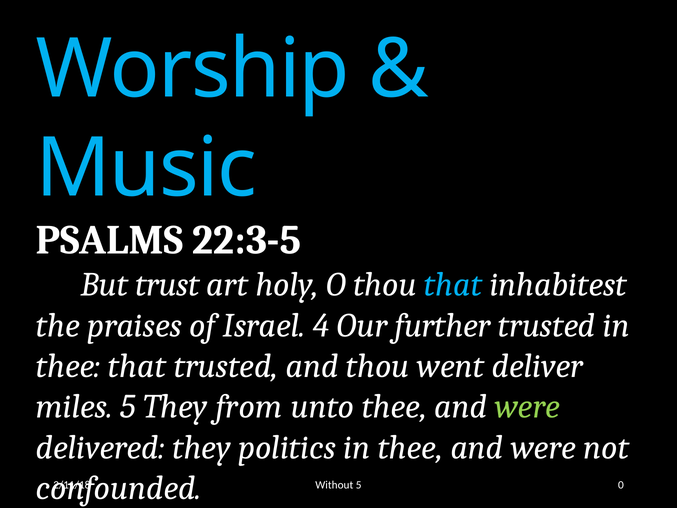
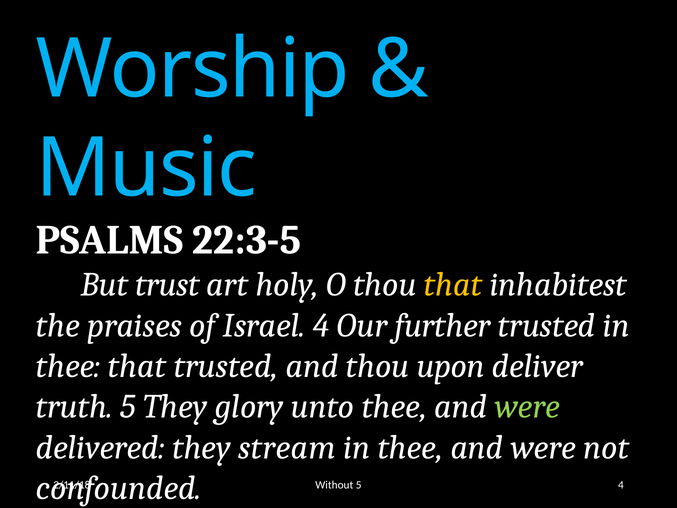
that colour: light blue -> yellow (453, 285)
went: went -> upon (451, 366)
miles: miles -> truth (75, 407)
from: from -> glory (249, 407)
politics: politics -> stream (287, 447)
5 0: 0 -> 4 (621, 485)
